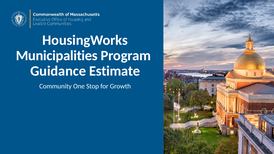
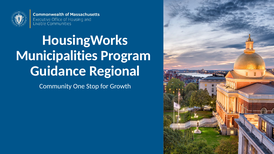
Estimate: Estimate -> Regional (115, 71)
